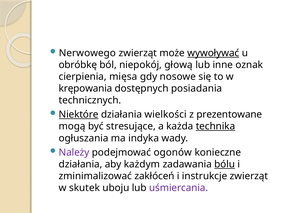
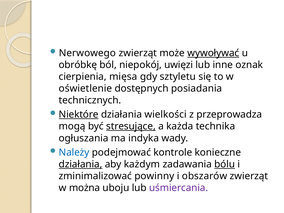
głową: głową -> uwięzi (179, 65)
nosowe: nosowe -> sztyletu (178, 77)
krępowania: krępowania -> oświetlenie (85, 88)
prezentowane: prezentowane -> przeprowadza (229, 114)
stresujące underline: none -> present (131, 126)
technika underline: present -> none (215, 126)
Należy colour: purple -> blue (74, 152)
ogonów: ogonów -> kontrole (173, 152)
działania underline: none -> present (81, 164)
zakłóceń: zakłóceń -> powinny (154, 176)
instrukcje: instrukcje -> obszarów (205, 176)
skutek: skutek -> można (85, 188)
